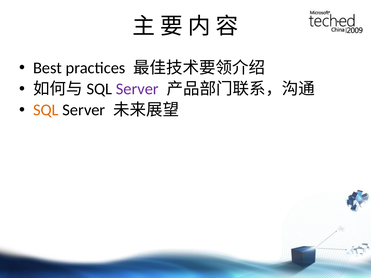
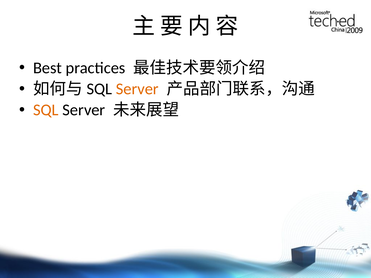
Server colour: purple -> orange (137, 89)
